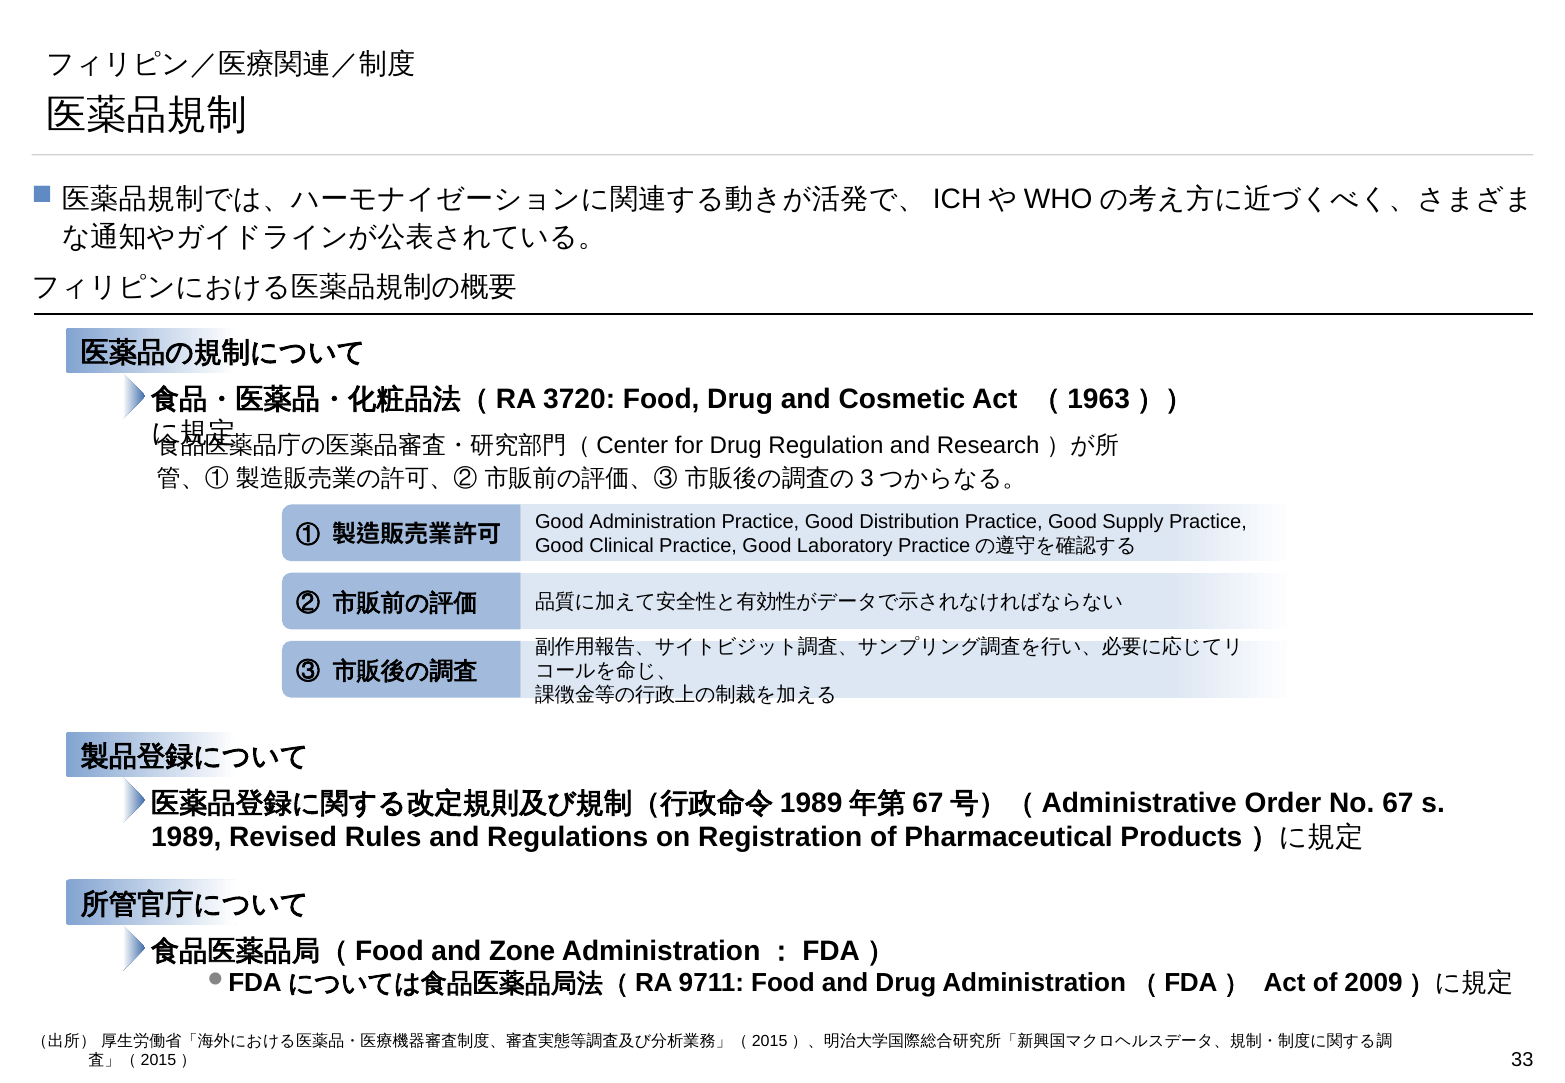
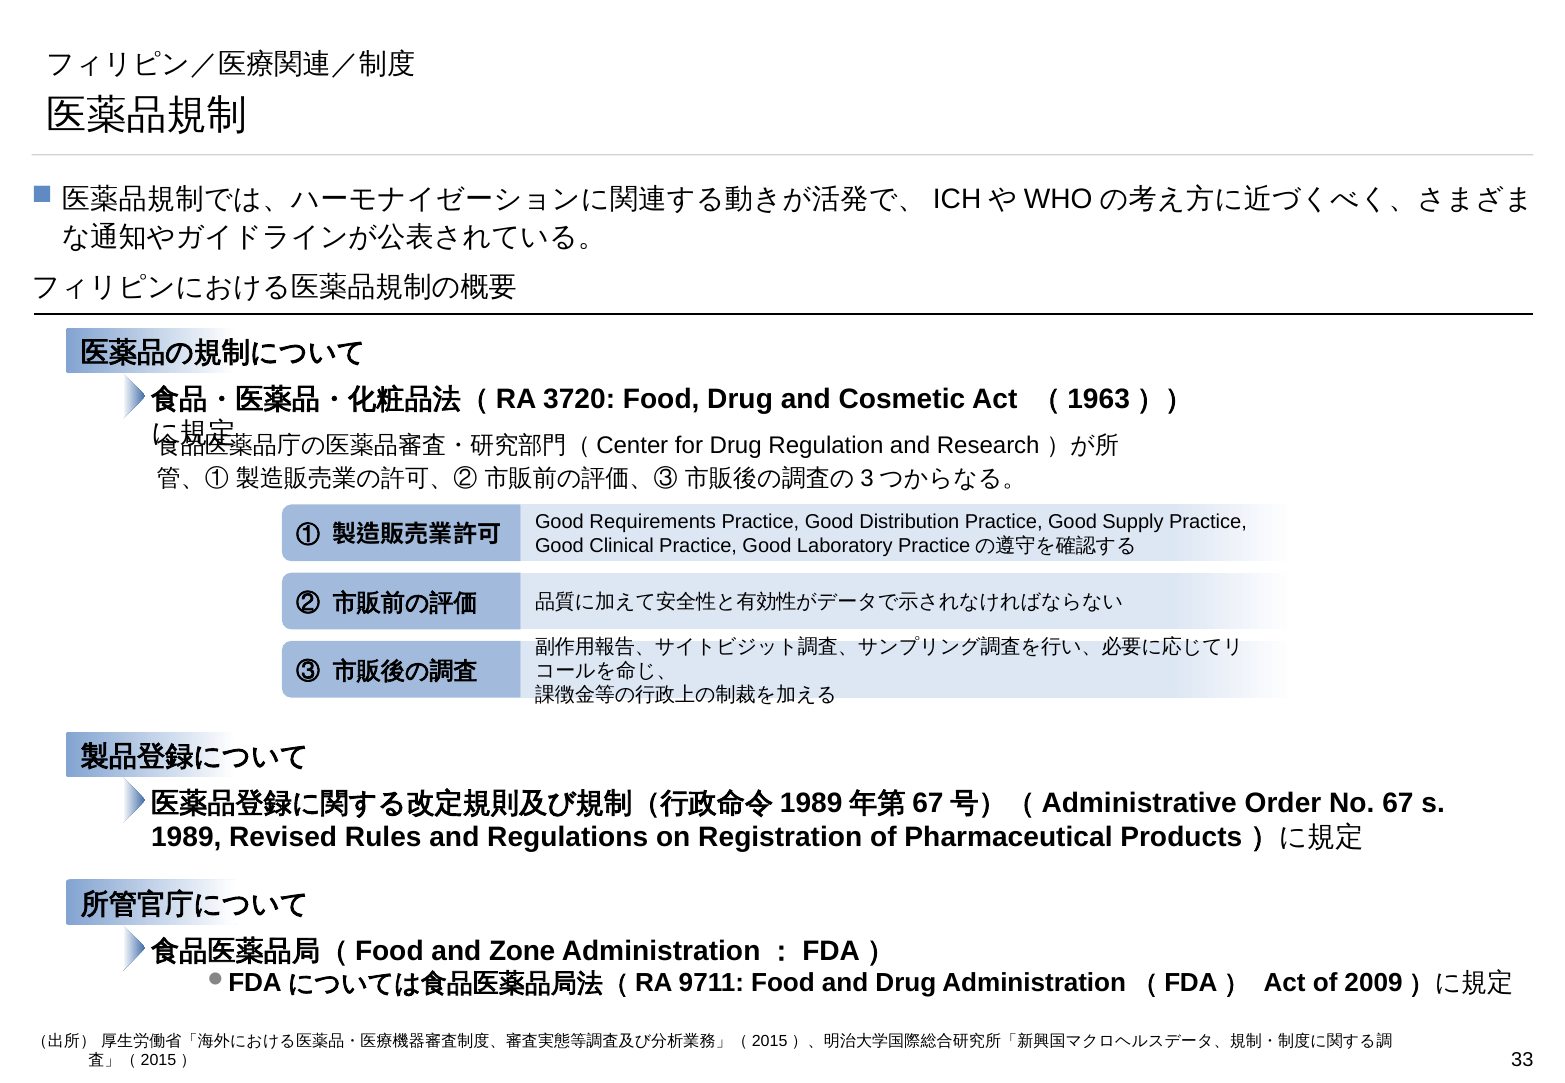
Administration: Administration -> Requirements (653, 522)
